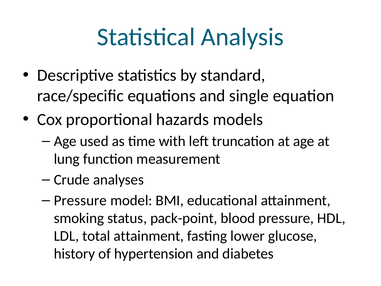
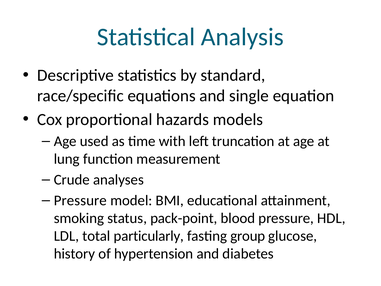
total attainment: attainment -> particularly (149, 236)
lower: lower -> group (248, 236)
